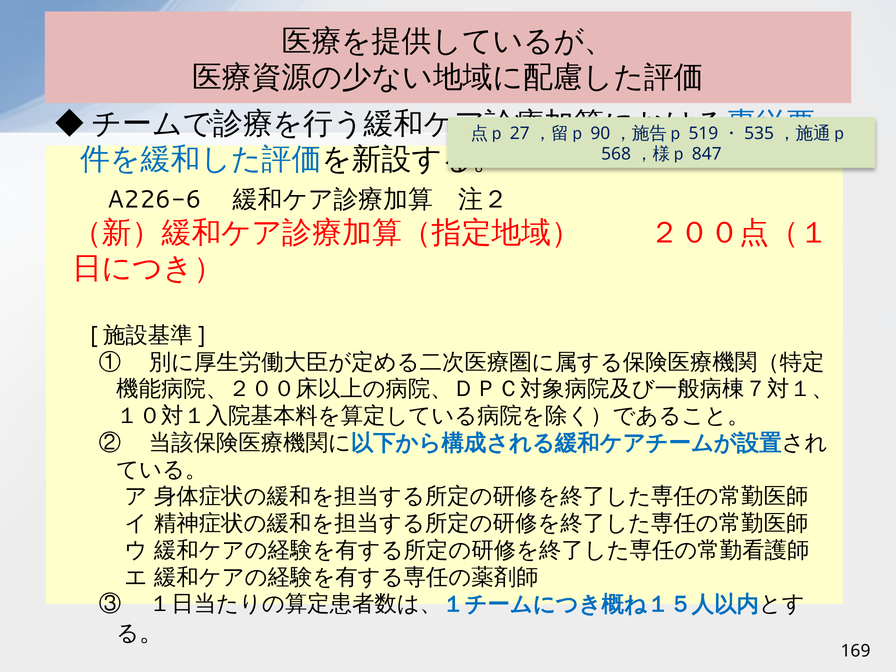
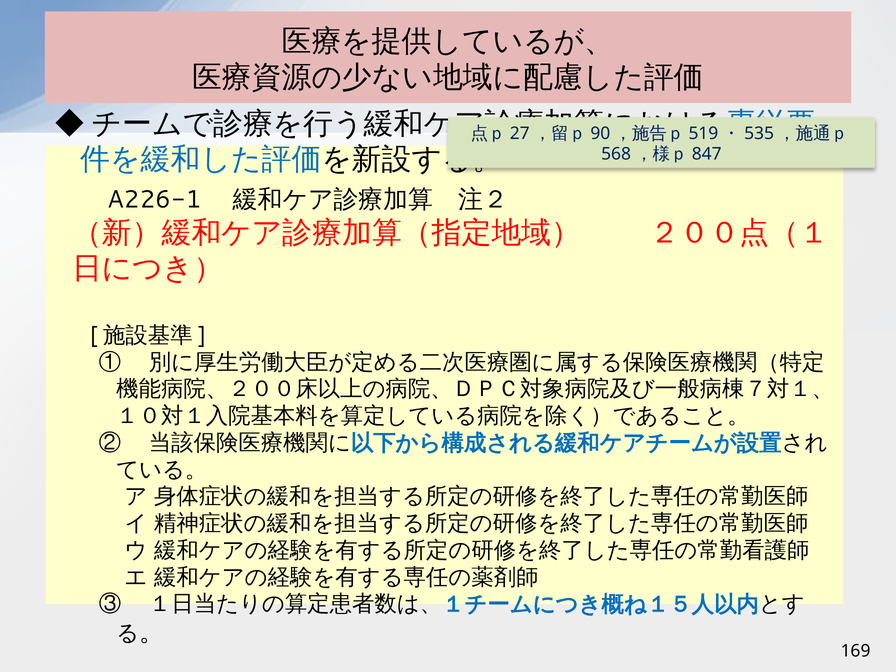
A226-6: A226-6 -> A226-1 (154, 200)
